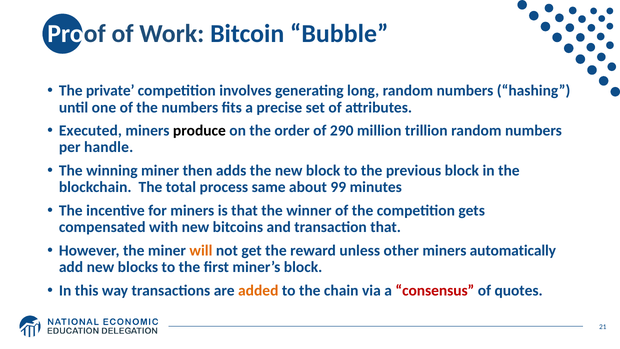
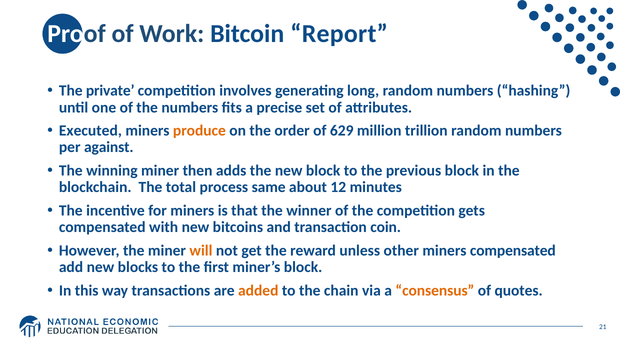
Bubble: Bubble -> Report (339, 34)
produce colour: black -> orange (199, 131)
290: 290 -> 629 (342, 131)
handle: handle -> against (109, 147)
99: 99 -> 12 (338, 187)
transaction that: that -> coin (386, 227)
miners automatically: automatically -> compensated (513, 250)
consensus colour: red -> orange (435, 290)
